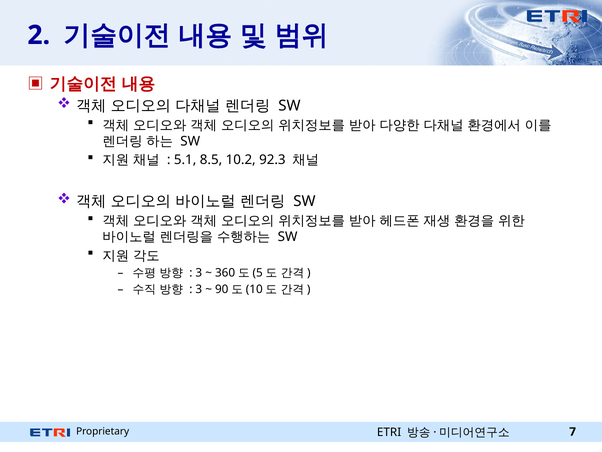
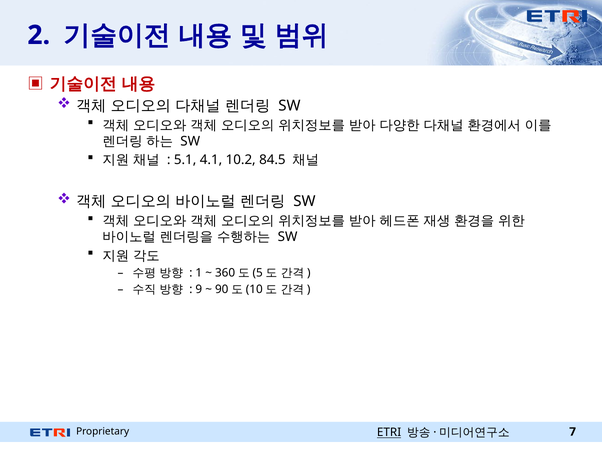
8.5: 8.5 -> 4.1 (211, 160)
92.3: 92.3 -> 84.5 (272, 160)
3: 3 -> 1 (199, 273)
3: 3 -> 9 (199, 289)
ETRI underline: none -> present (389, 432)
